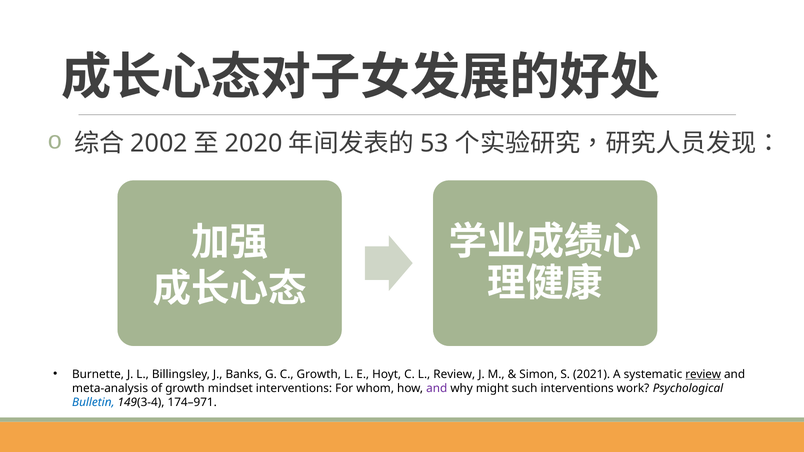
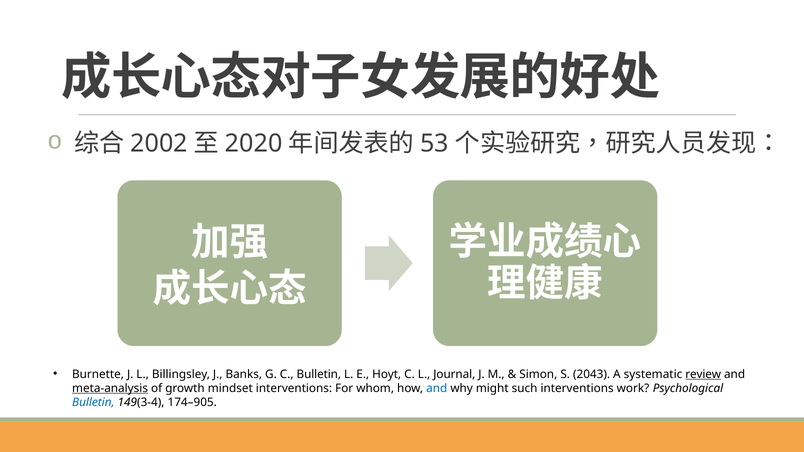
C Growth: Growth -> Bulletin (319, 374)
L Review: Review -> Journal (454, 374)
2021: 2021 -> 2043 (592, 374)
meta-analysis underline: none -> present (110, 389)
and colour: purple -> blue (437, 389)
174–971: 174–971 -> 174–905 (192, 403)
